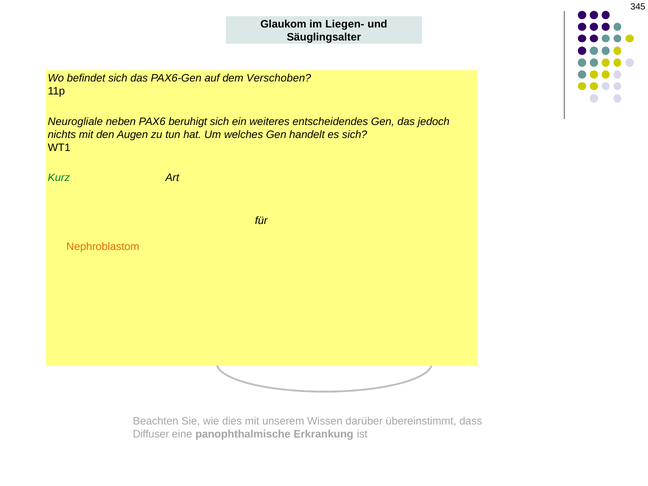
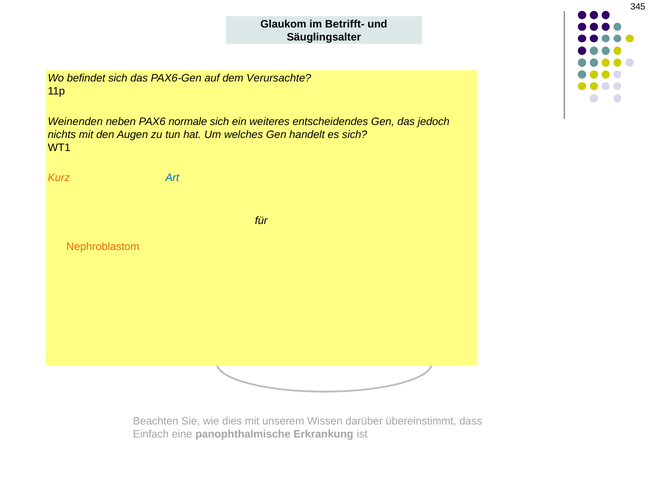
Liegen-: Liegen- -> Betrifft- (345, 24)
Verschoben: Verschoben -> Verursachte (279, 78)
Neurogliale: Neurogliale -> Weinenden (75, 122)
beruhigt: beruhigt -> normale (188, 122)
Kurz colour: green -> orange (59, 178)
Art colour: black -> blue (172, 178)
Diffuser: Diffuser -> Einfach (151, 434)
